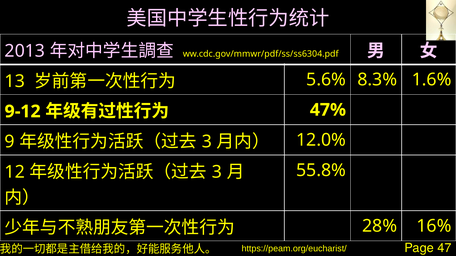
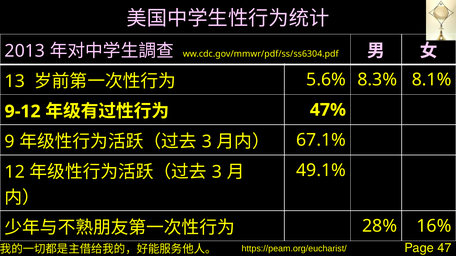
1.6%: 1.6% -> 8.1% (432, 80)
12.0%: 12.0% -> 67.1% (321, 140)
55.8%: 55.8% -> 49.1% (321, 171)
